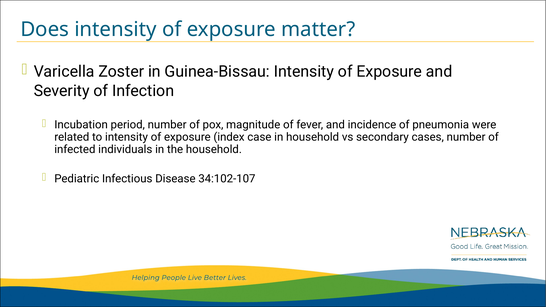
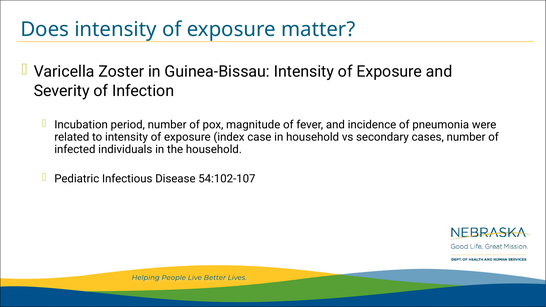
34:102-107: 34:102-107 -> 54:102-107 (227, 179)
